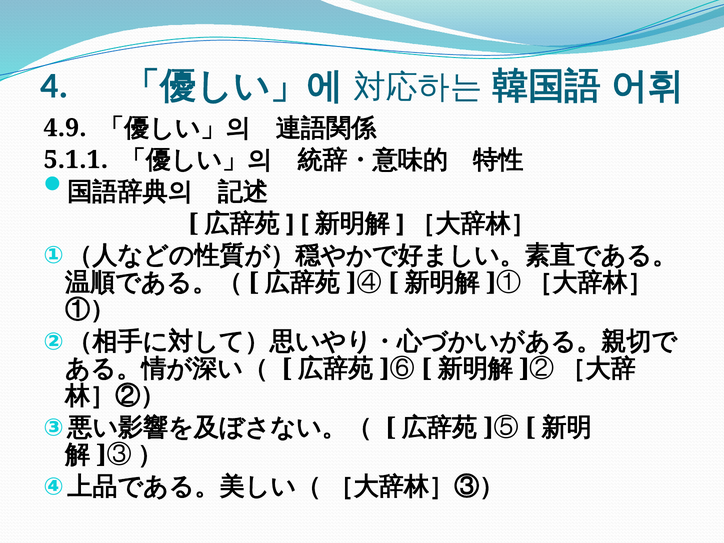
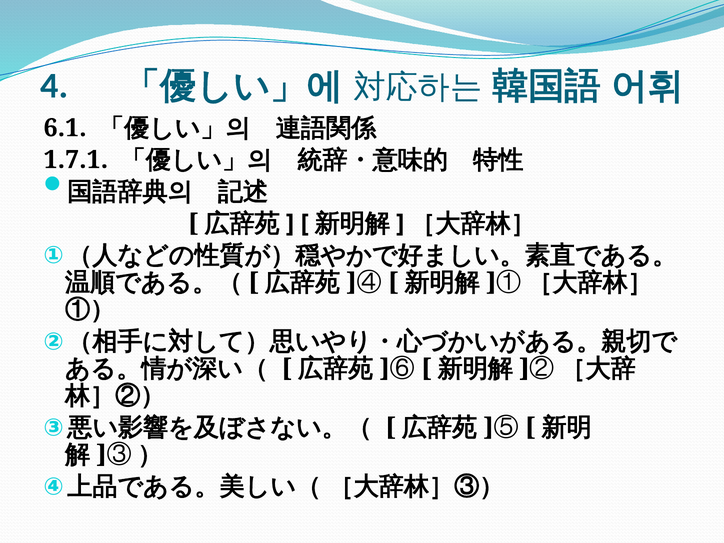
4.9: 4.9 -> 6.1 (65, 128)
5.1.1: 5.1.1 -> 1.7.1 (76, 160)
